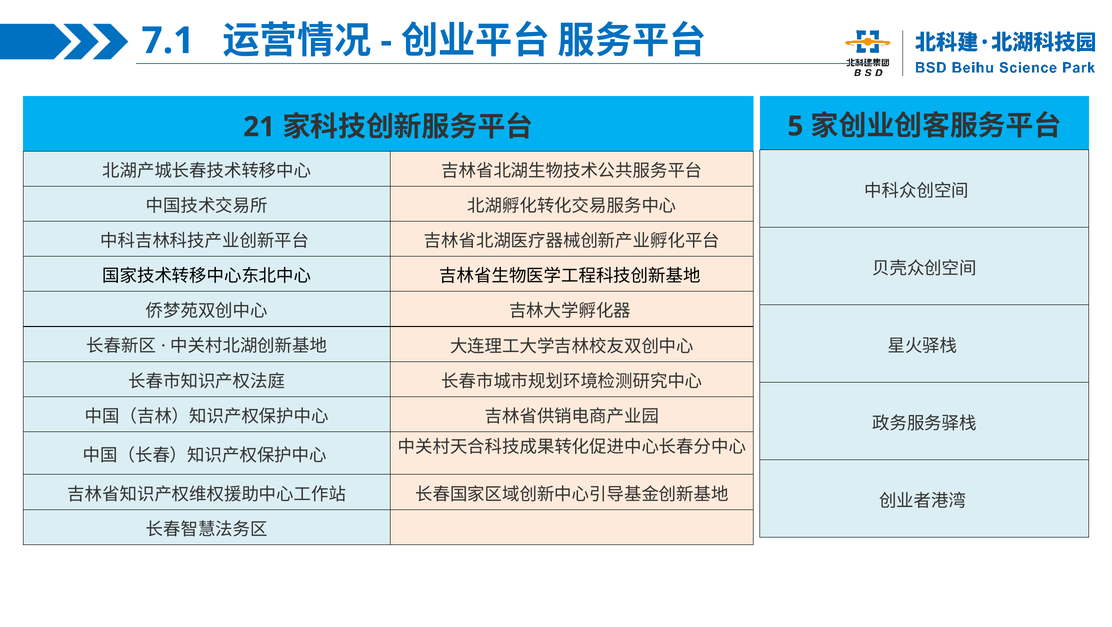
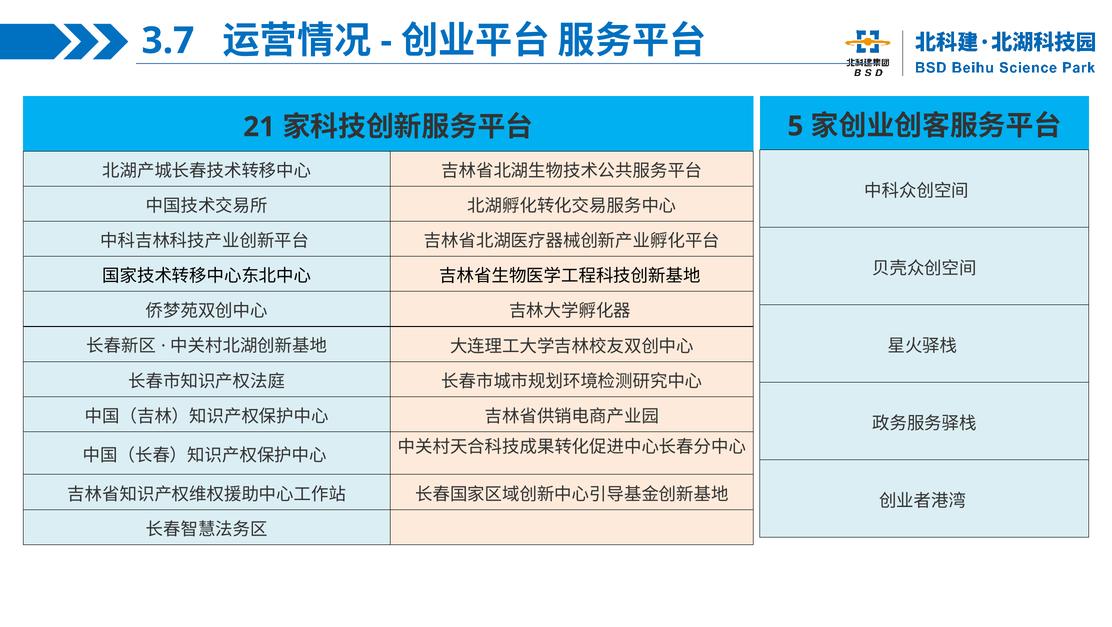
7.1: 7.1 -> 3.7 (168, 41)
